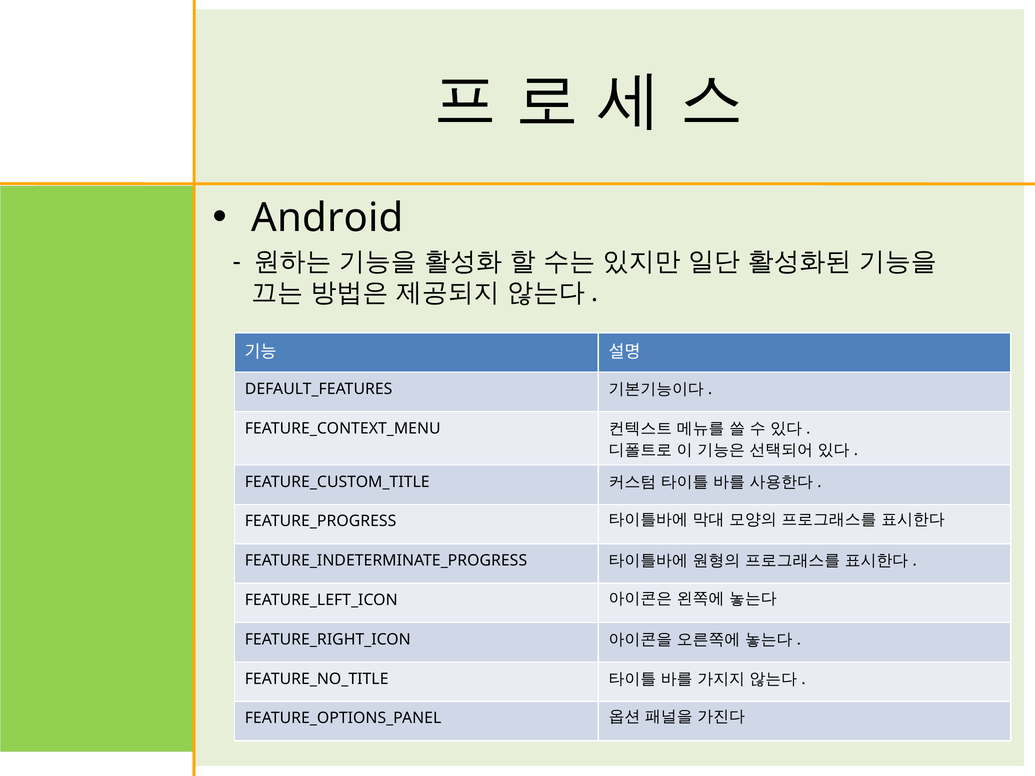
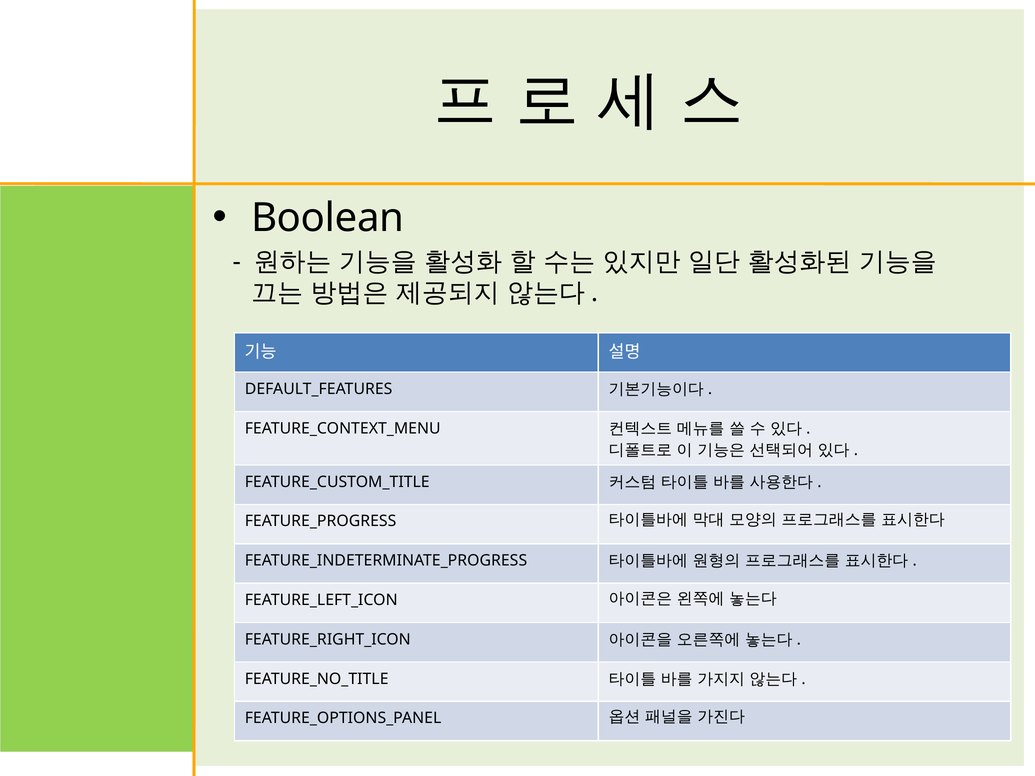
Android: Android -> Boolean (328, 218)
